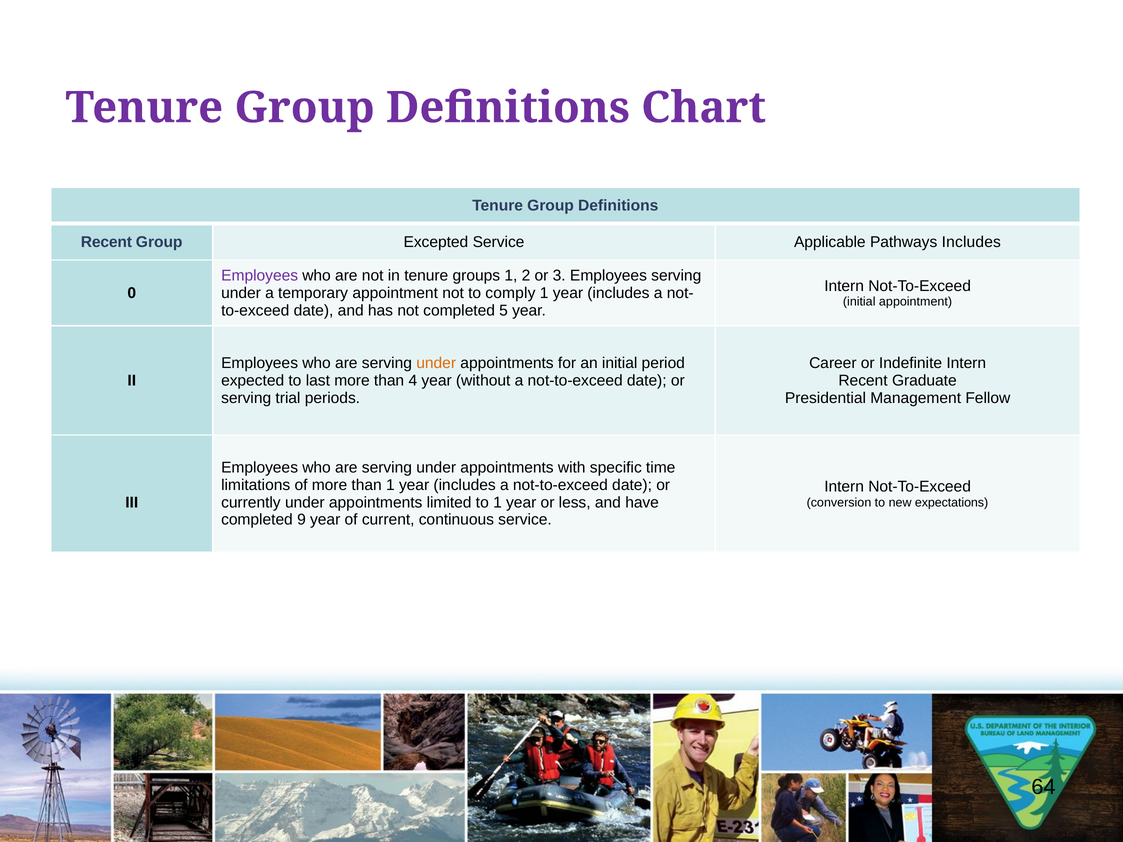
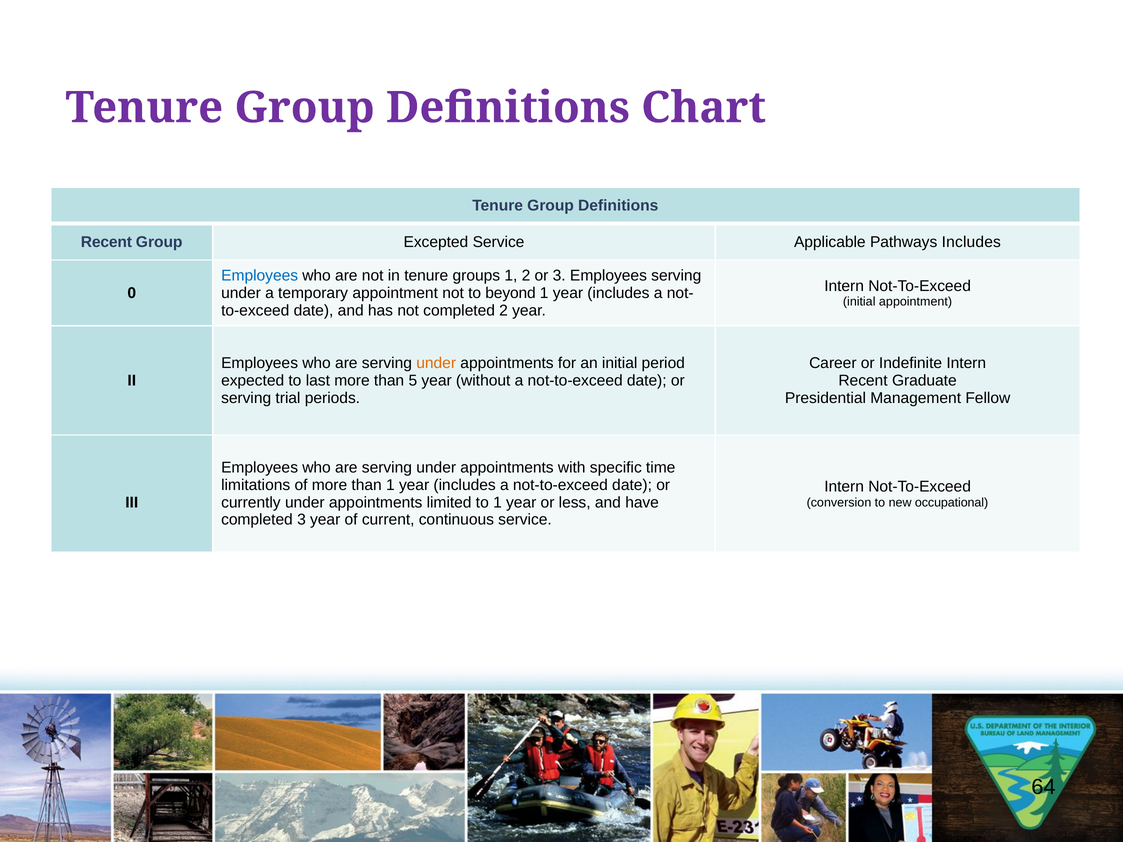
Employees colour: purple -> blue (260, 276)
comply: comply -> beyond (511, 293)
completed 5: 5 -> 2 (504, 311)
4: 4 -> 5 (413, 381)
expectations: expectations -> occupational (952, 503)
completed 9: 9 -> 3 (302, 520)
